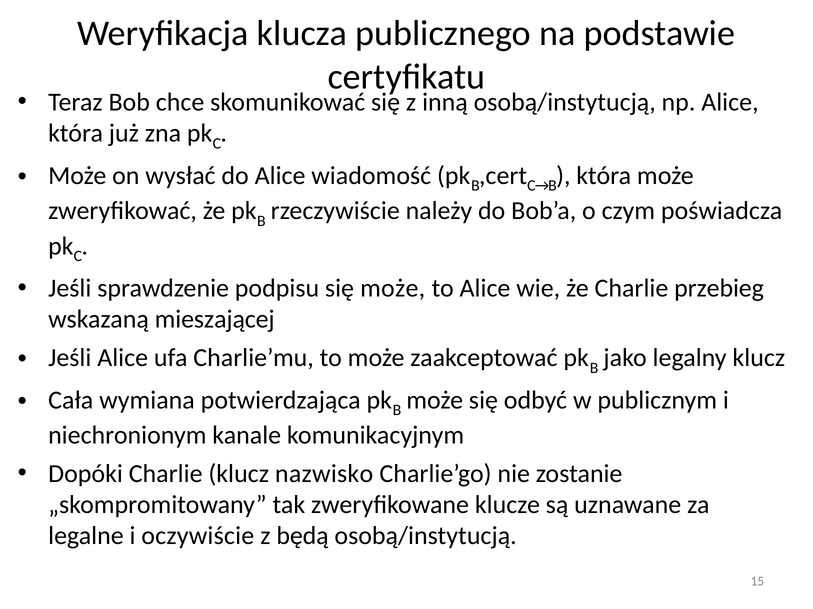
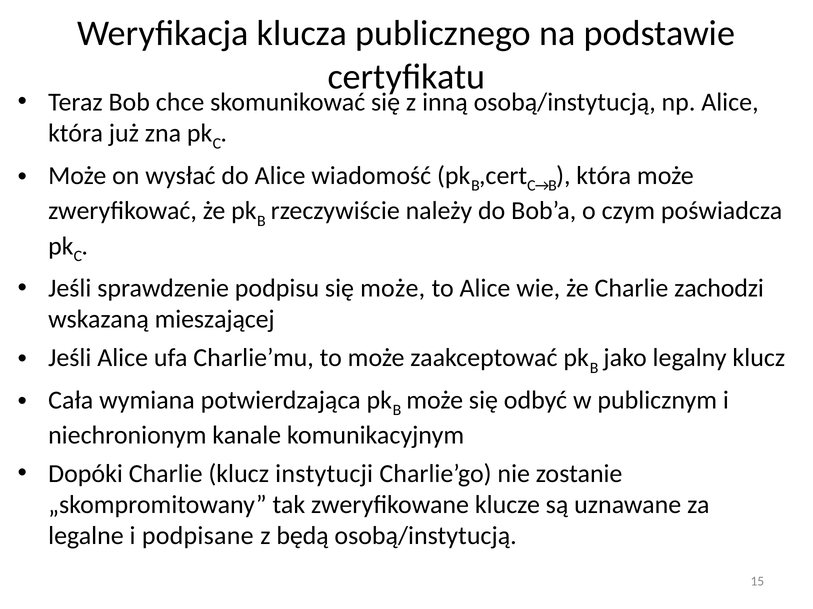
przebieg: przebieg -> zachodzi (719, 289)
nazwisko: nazwisko -> instytucji (324, 474)
oczywiście: oczywiście -> podpisane (198, 537)
